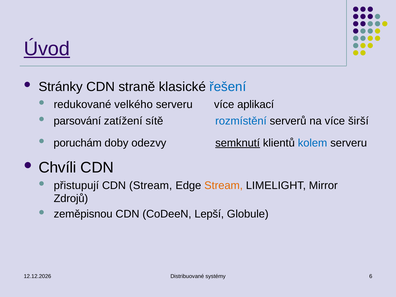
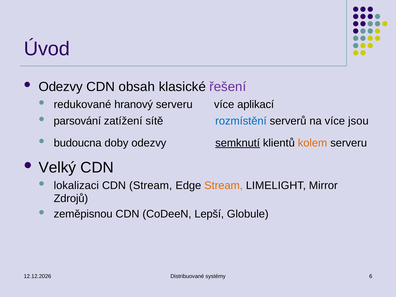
Úvod underline: present -> none (47, 49)
Stránky: Stránky -> Odezvy (61, 87)
straně: straně -> obsah (137, 87)
řešení colour: blue -> purple (228, 87)
velkého: velkého -> hranový (134, 104)
širší: širší -> jsou (358, 121)
poruchám: poruchám -> budoucna (78, 143)
kolem colour: blue -> orange (313, 143)
Chvíli: Chvíli -> Velký (57, 168)
přistupují: přistupují -> lokalizaci (76, 185)
